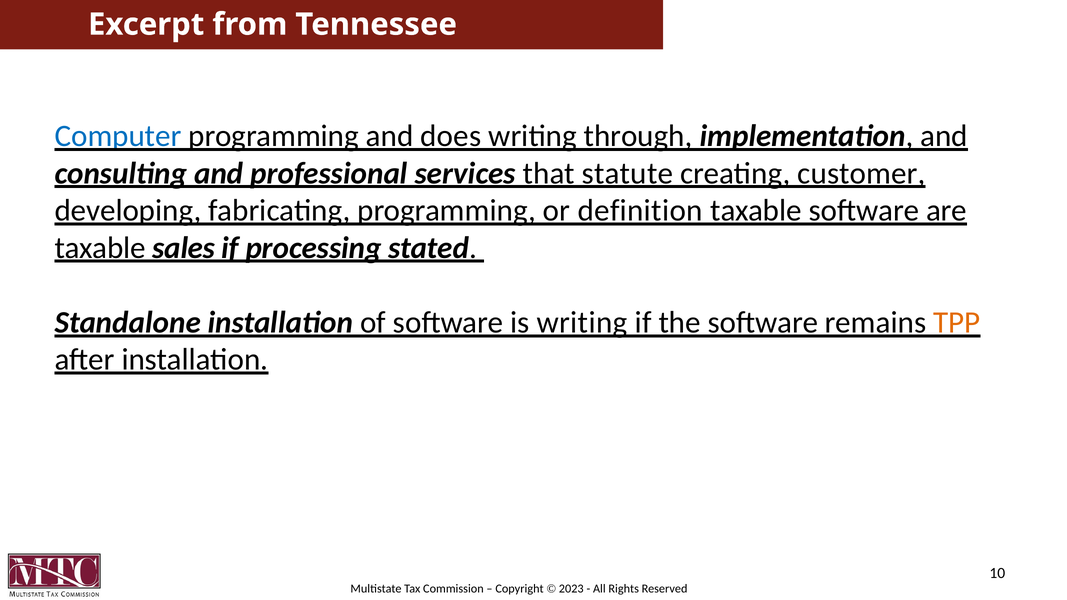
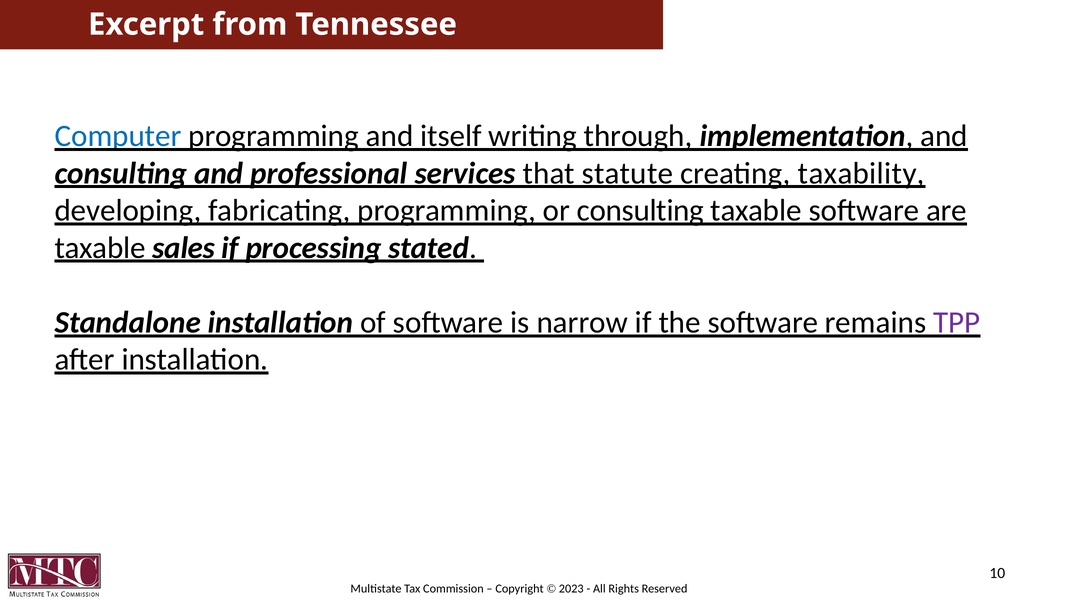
does: does -> itself (451, 136)
customer: customer -> taxability (861, 173)
or definition: definition -> consulting (640, 211)
is writing: writing -> narrow (582, 323)
TPP colour: orange -> purple (957, 323)
